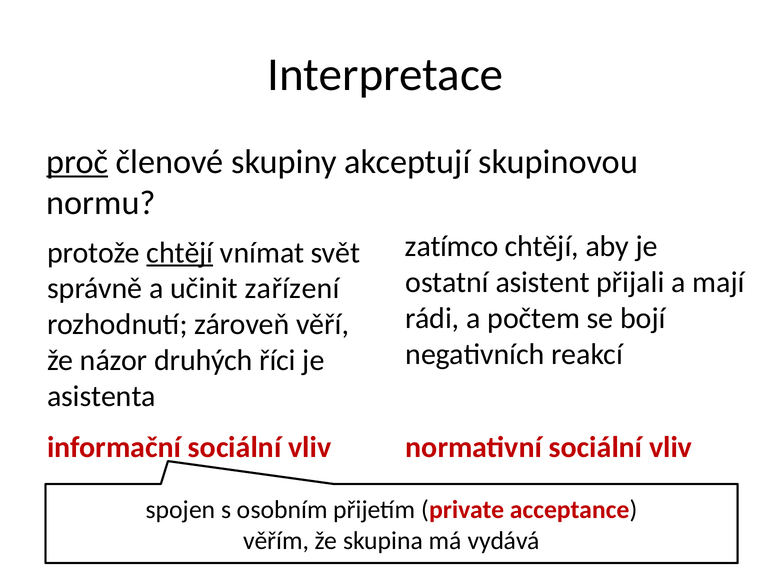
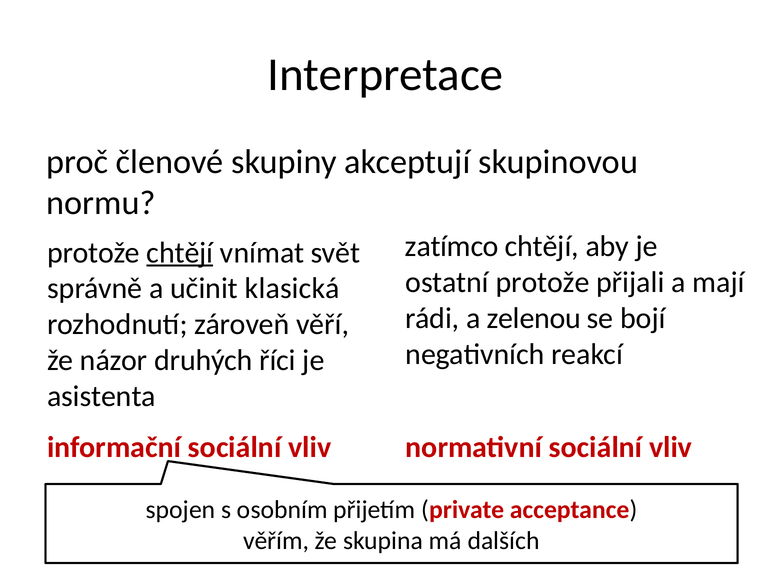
proč underline: present -> none (77, 162)
ostatní asistent: asistent -> protože (543, 282)
zařízení: zařízení -> klasická (292, 288)
počtem: počtem -> zelenou (534, 318)
vydává: vydává -> dalších (504, 540)
